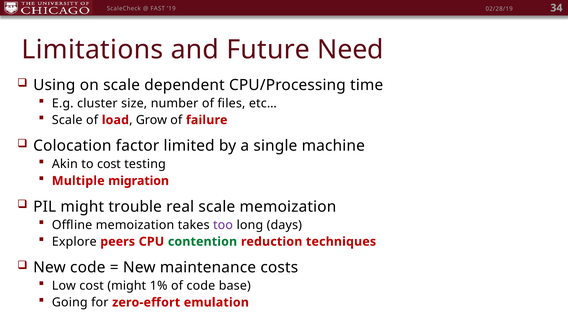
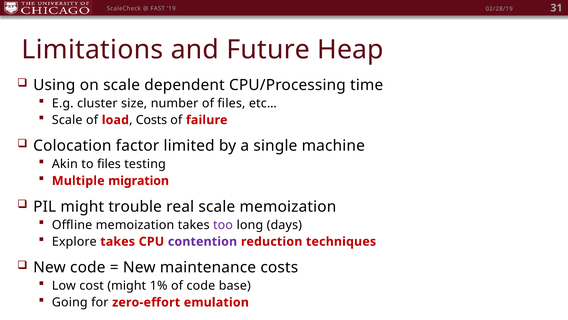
34: 34 -> 31 (556, 8)
Need: Need -> Heap (350, 50)
Grow: Grow -> Costs (151, 120)
to cost: cost -> files (109, 164)
Explore peers: peers -> takes (118, 241)
contention colour: green -> purple (202, 241)
